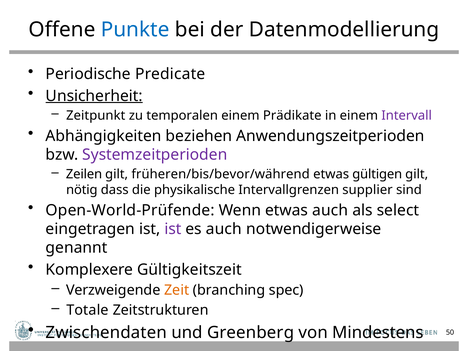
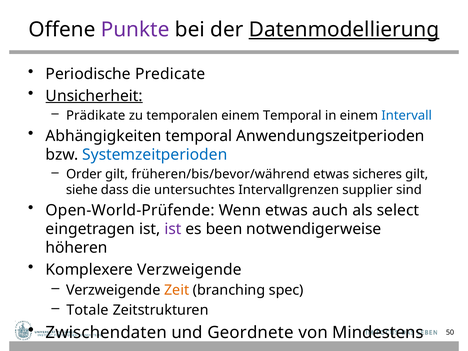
Punkte colour: blue -> purple (135, 30)
Datenmodellierung underline: none -> present (344, 30)
Zeitpunkt: Zeitpunkt -> Prädikate (96, 115)
einem Prädikate: Prädikate -> Temporal (292, 115)
Intervall colour: purple -> blue (407, 115)
Abhängigkeiten beziehen: beziehen -> temporal (199, 136)
Systemzeitperioden colour: purple -> blue (155, 155)
Zeilen: Zeilen -> Order (84, 174)
gültigen: gültigen -> sicheres (377, 174)
nötig: nötig -> siehe (82, 190)
physikalische: physikalische -> untersuchtes (195, 190)
es auch: auch -> been (224, 229)
genannt: genannt -> höheren (77, 248)
Komplexere Gültigkeitszeit: Gültigkeitszeit -> Verzweigende (189, 270)
Greenberg: Greenberg -> Geordnete (251, 333)
